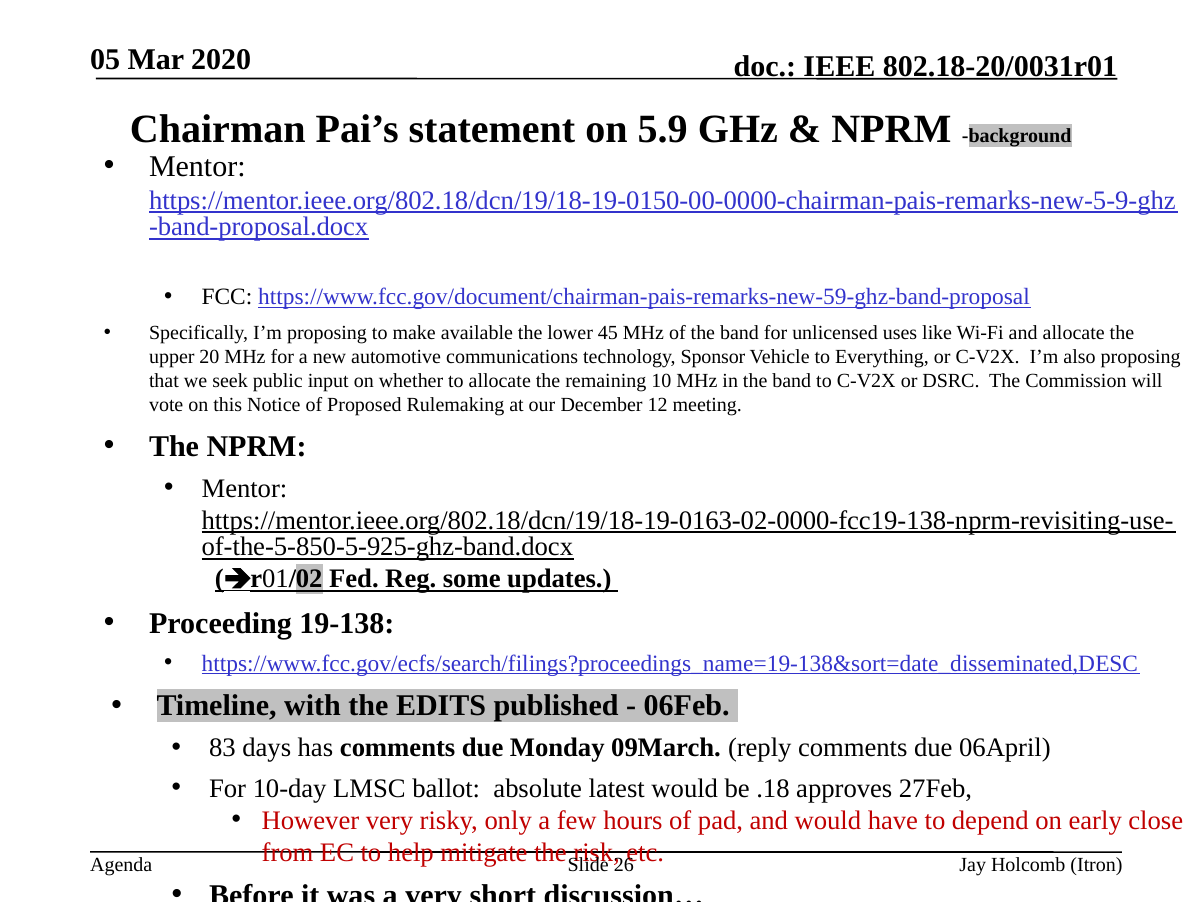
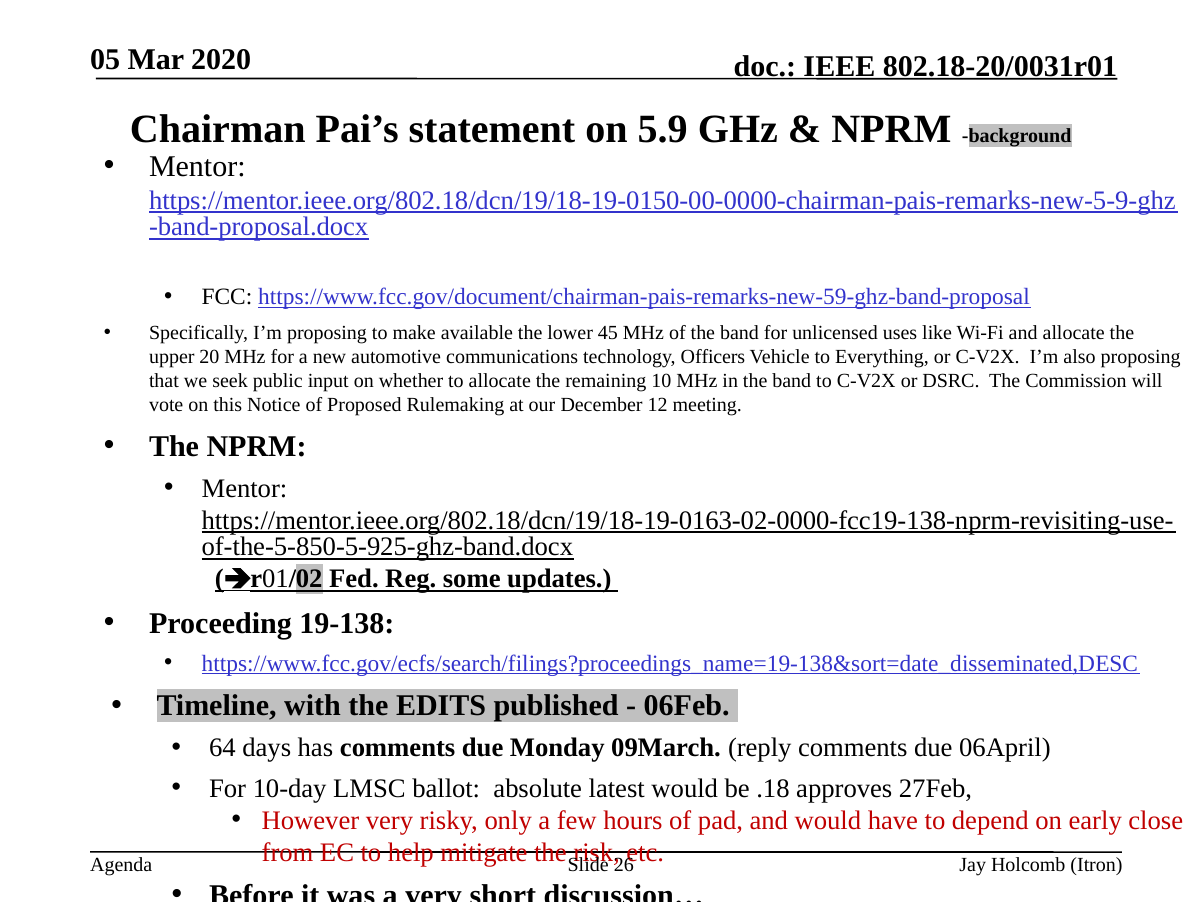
Sponsor: Sponsor -> Officers (713, 357)
83: 83 -> 64 (222, 748)
